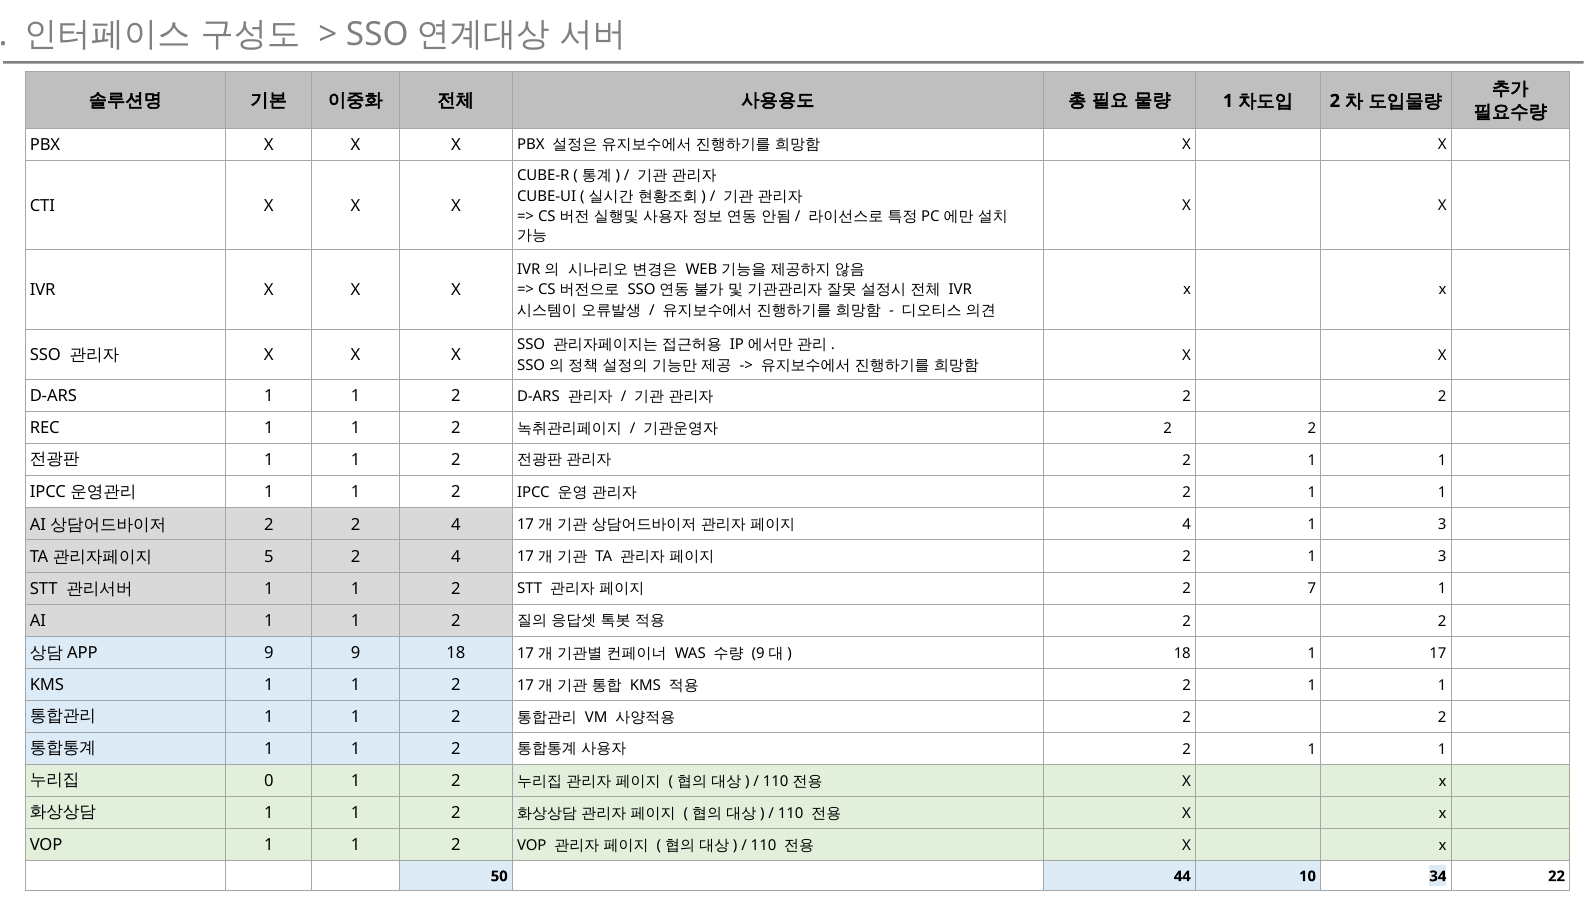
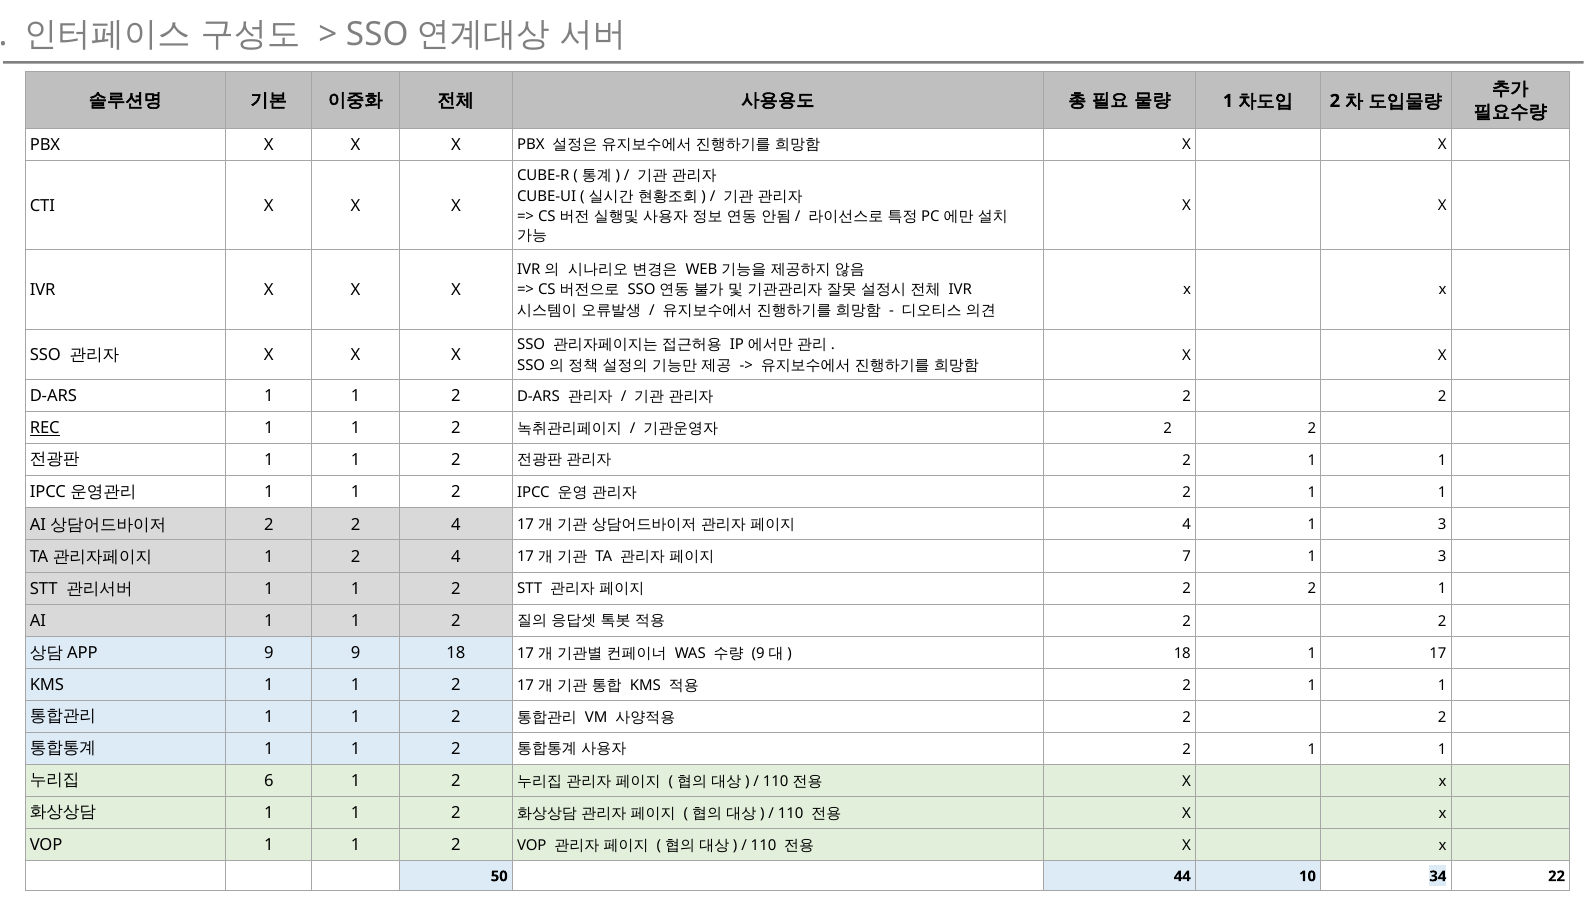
REC underline: none -> present (45, 428)
5: 5 -> 1 (269, 557)
2: 2 -> 7 (1187, 557)
7: 7 -> 2 (1312, 589)
0: 0 -> 6 (269, 782)
